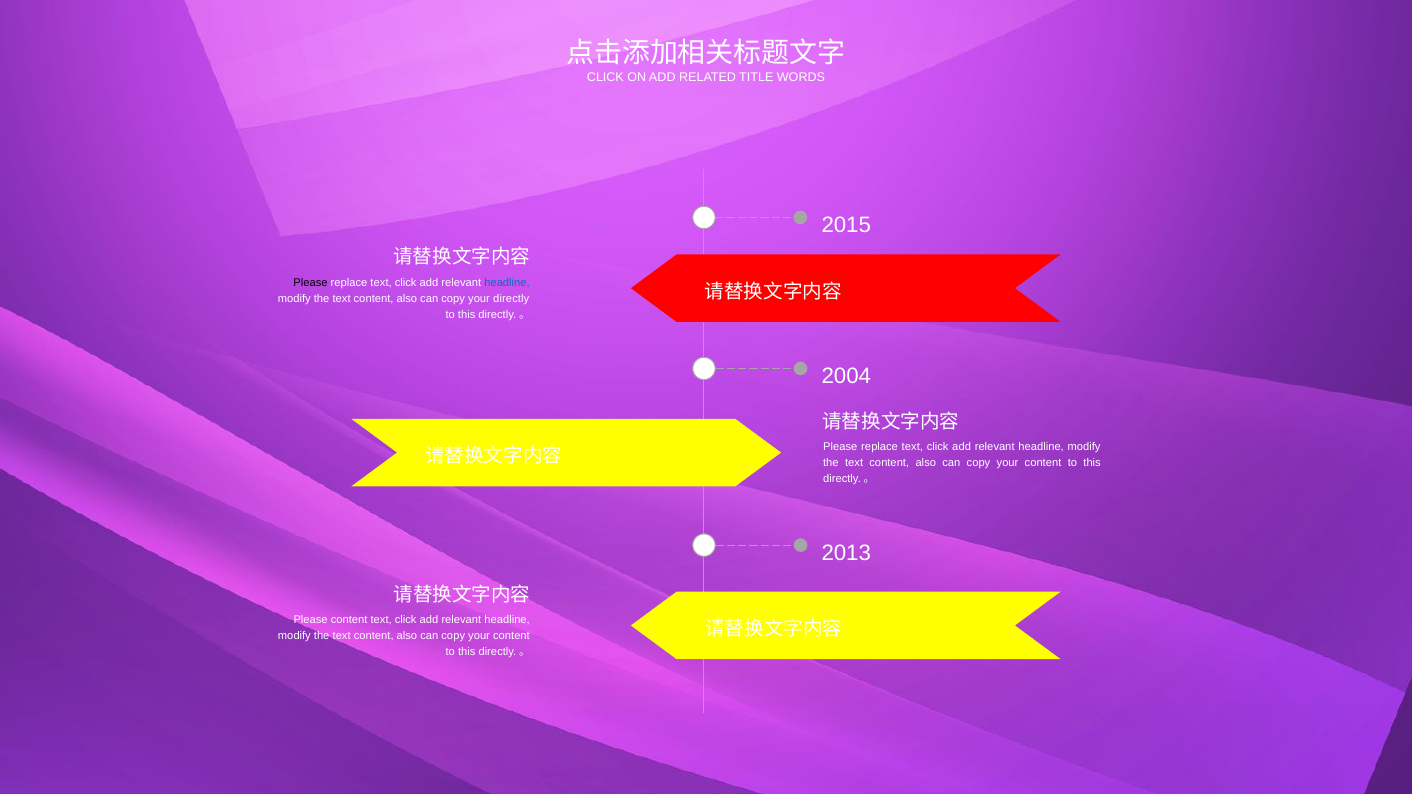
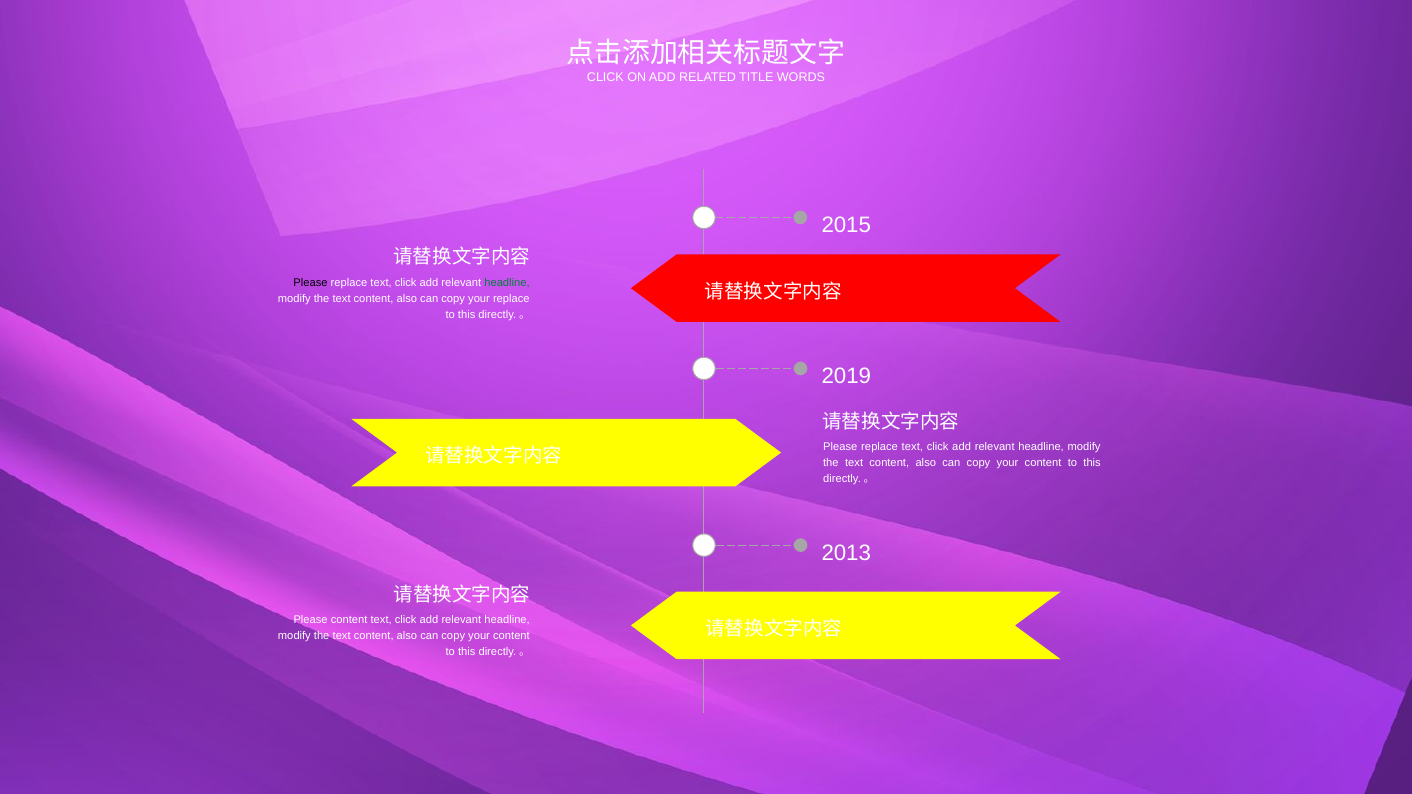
headline colour: blue -> green (507, 282)
your directly: directly -> replace (511, 298)
2004: 2004 -> 2019 (846, 376)
